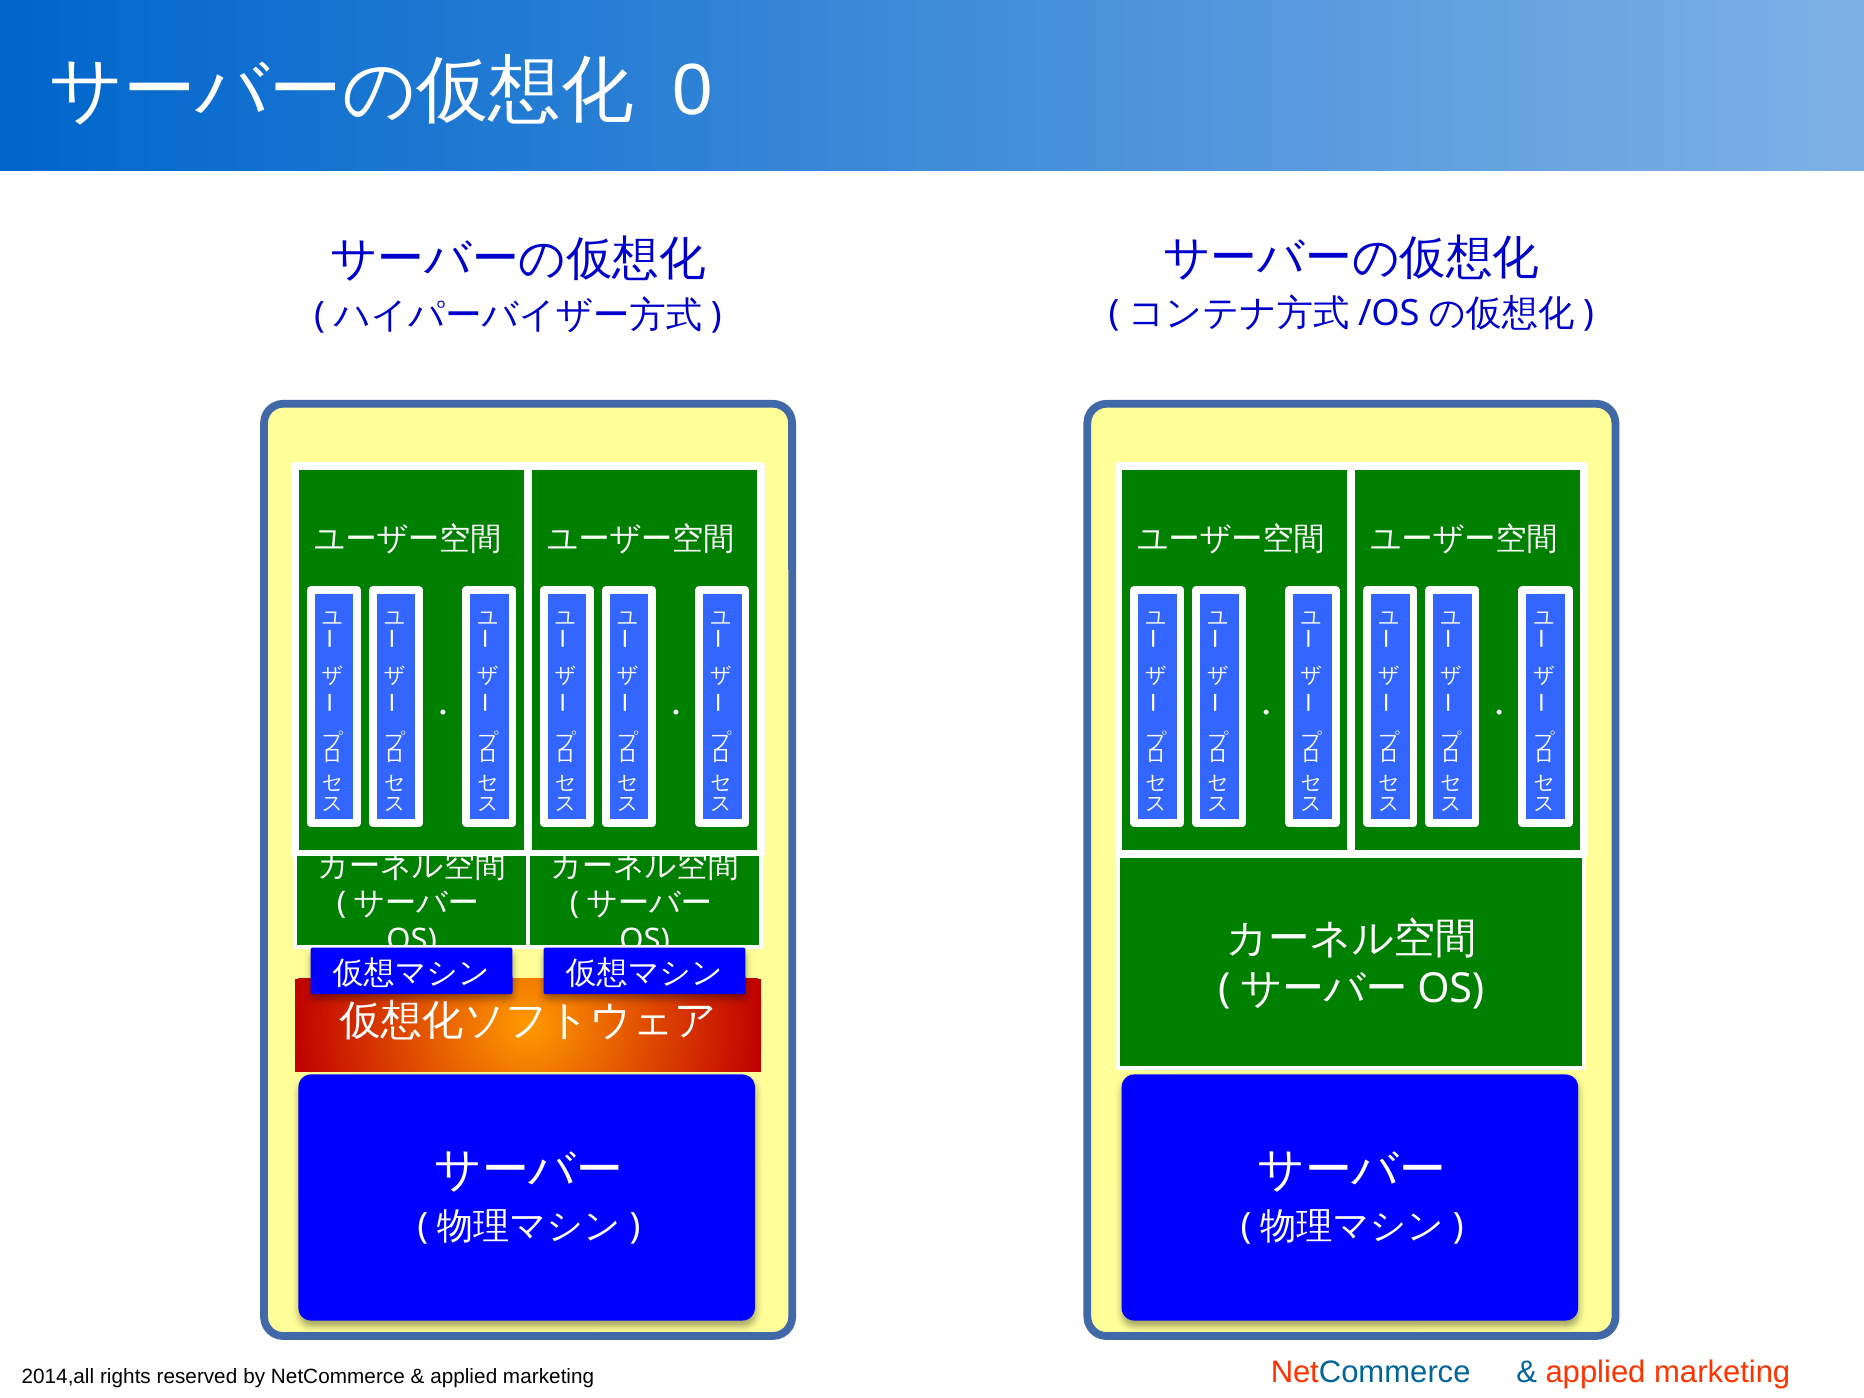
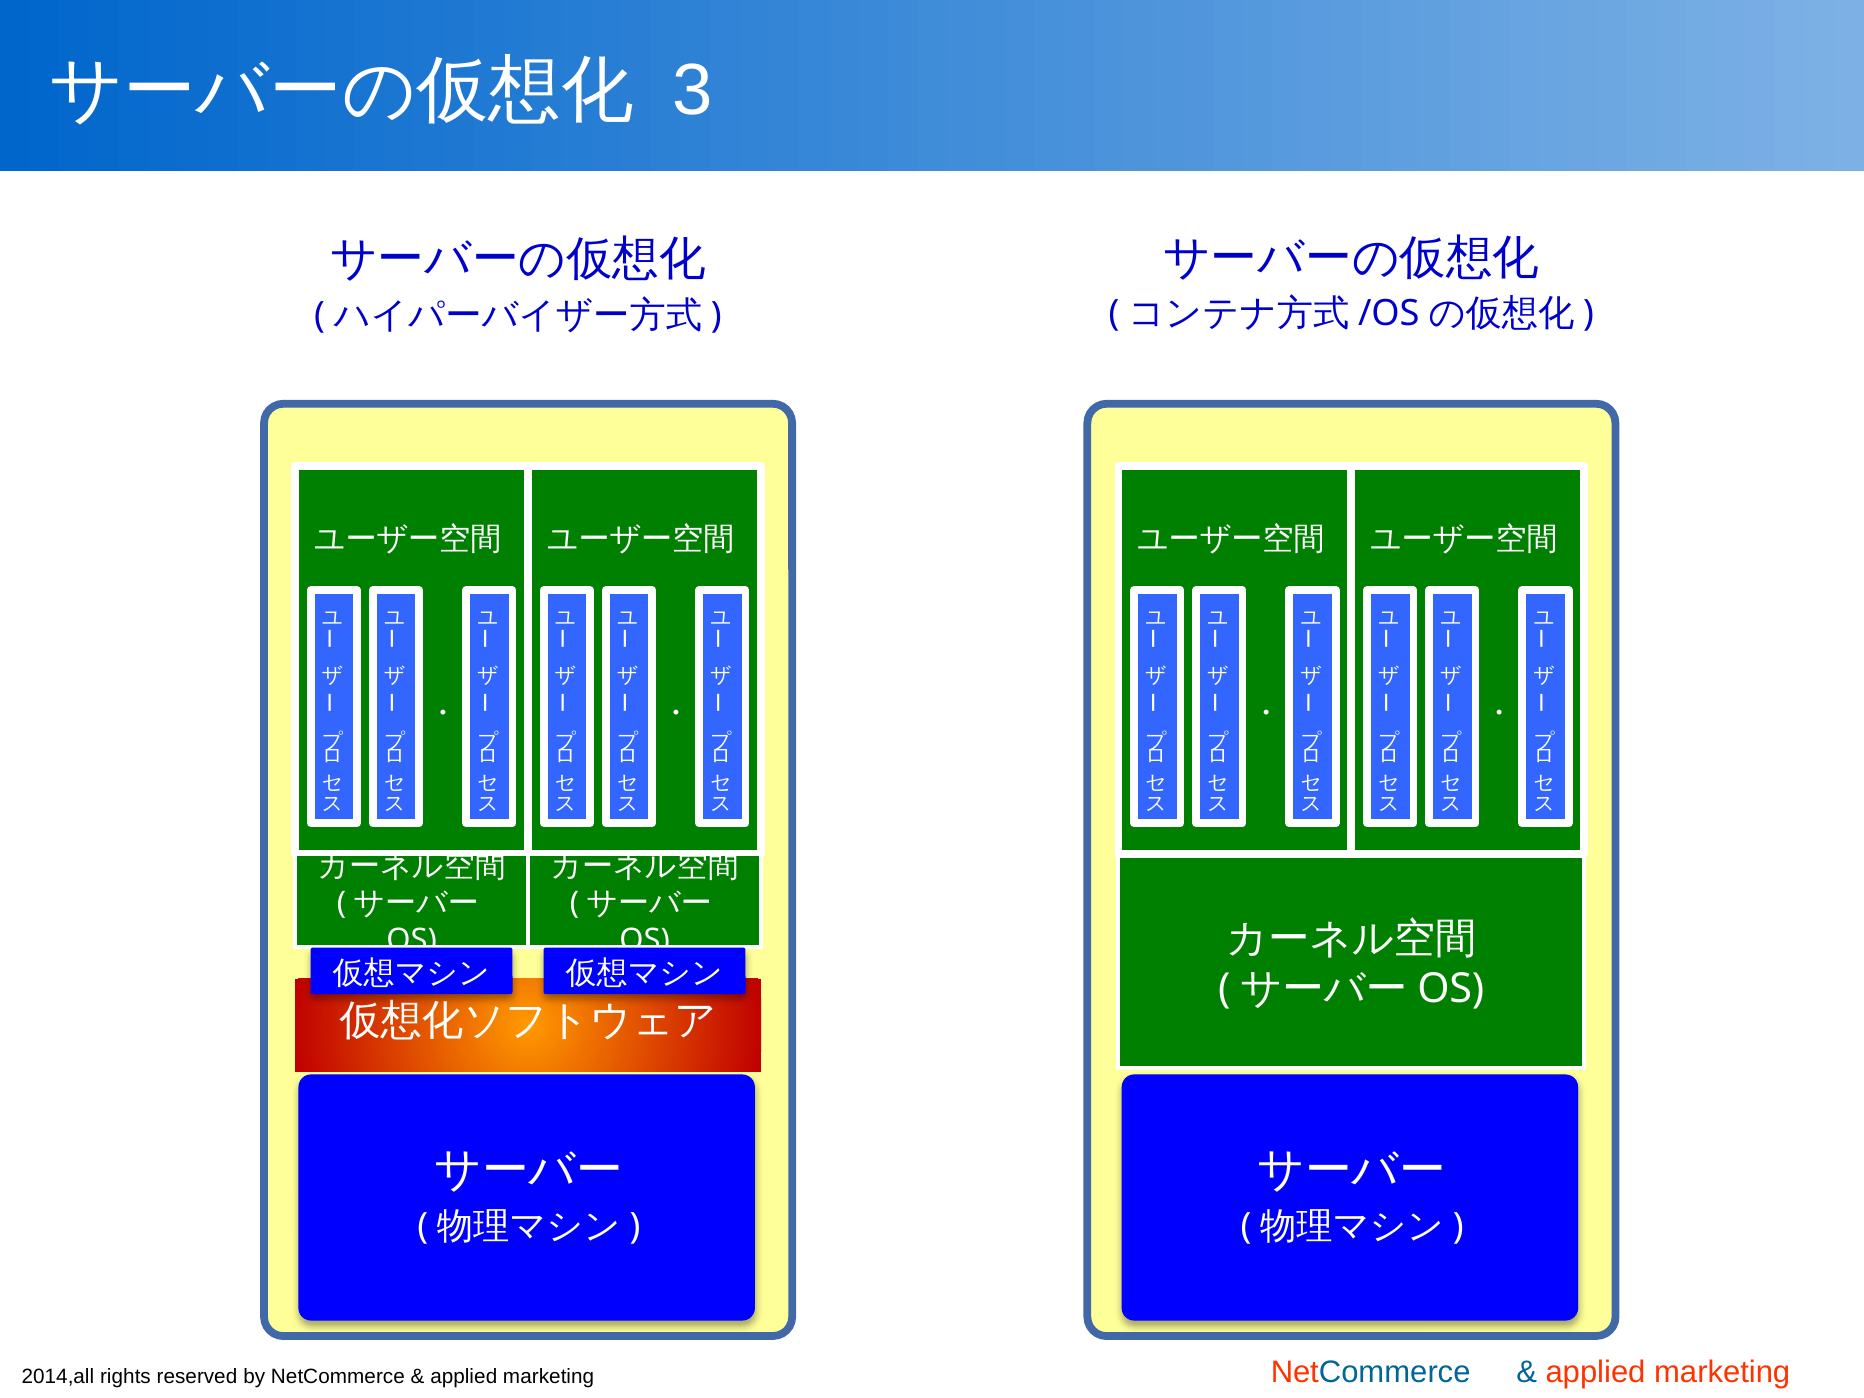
0: 0 -> 3 (693, 90)
